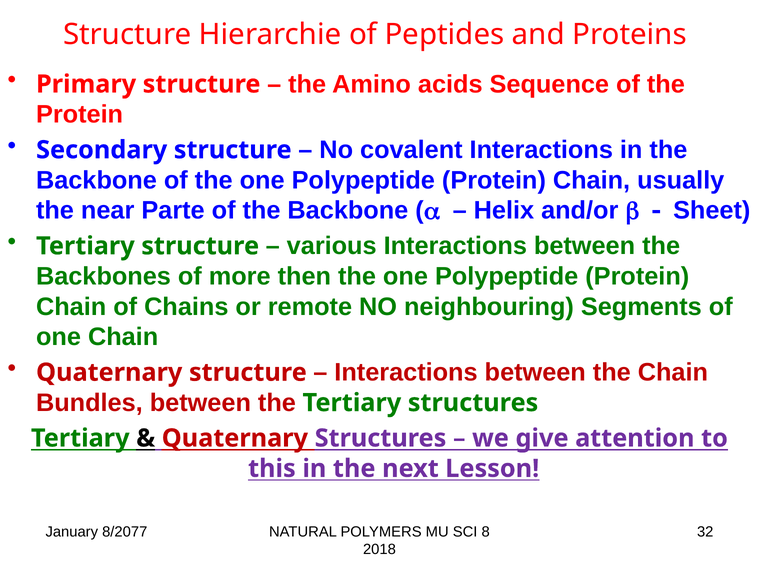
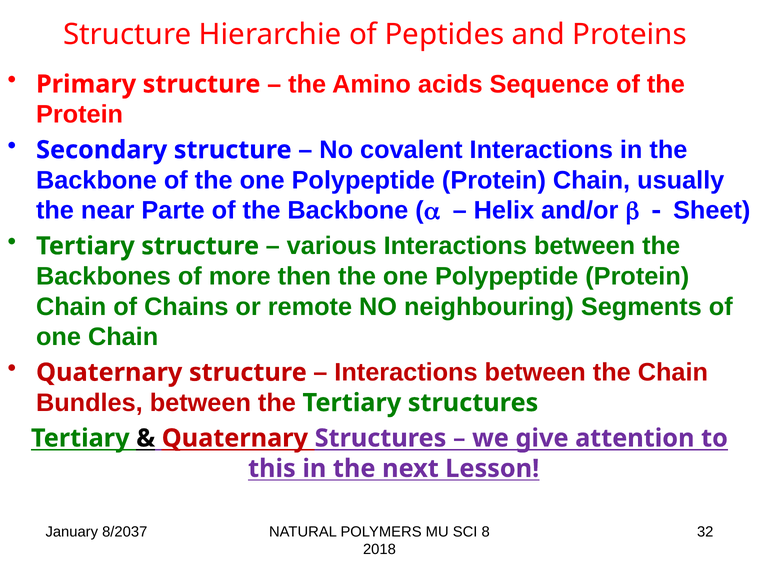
8/2077: 8/2077 -> 8/2037 (125, 532)
